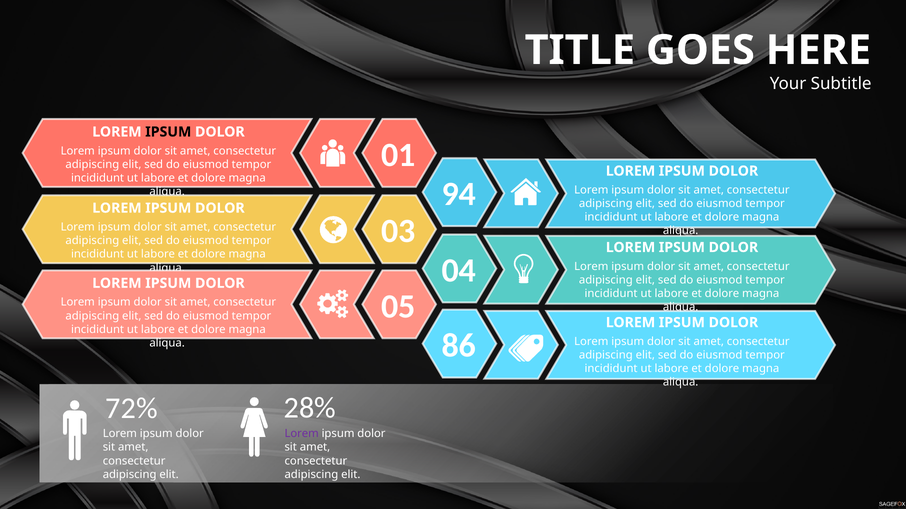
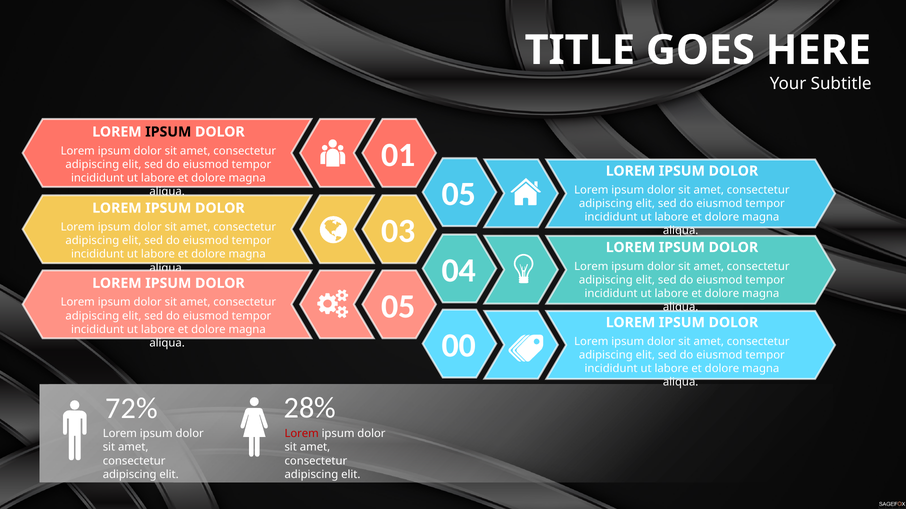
94: 94 -> 05 (459, 194)
86: 86 -> 00 (459, 346)
Lorem colour: purple -> red (302, 434)
